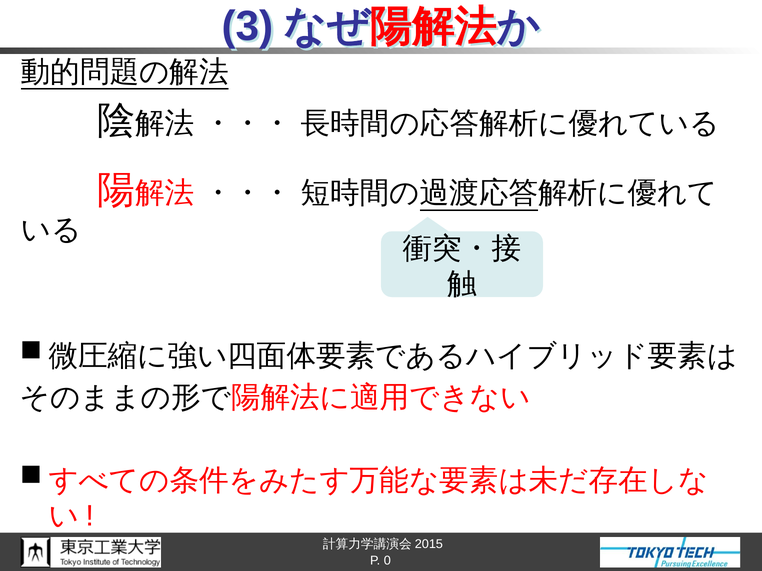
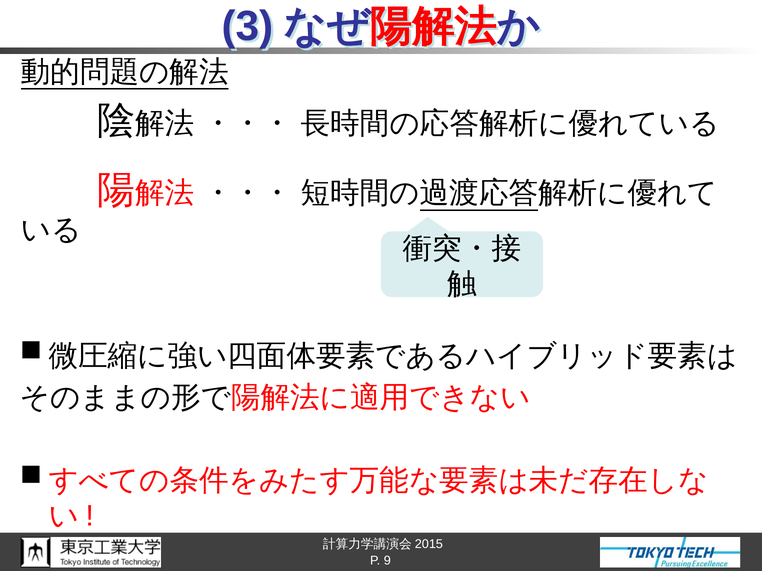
0: 0 -> 9 (387, 561)
